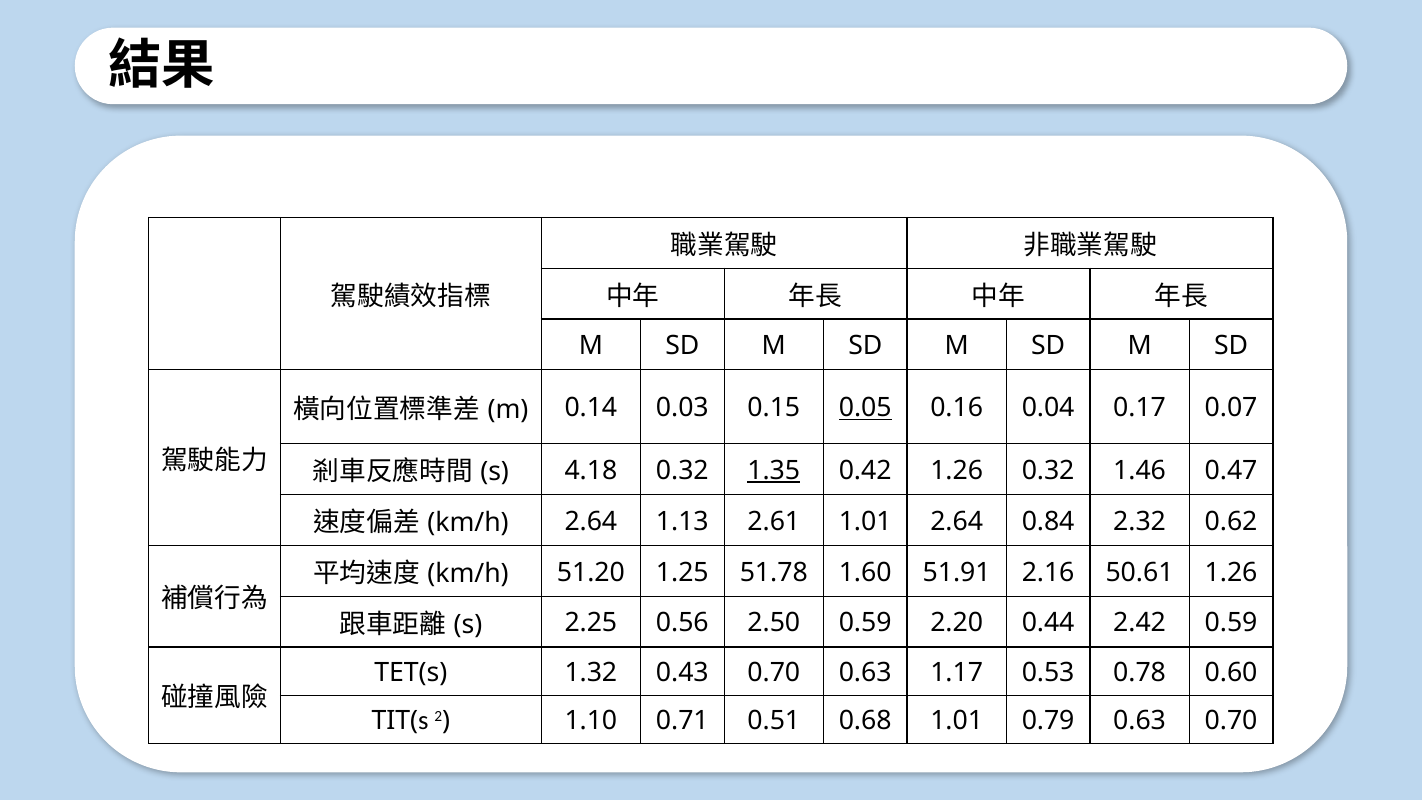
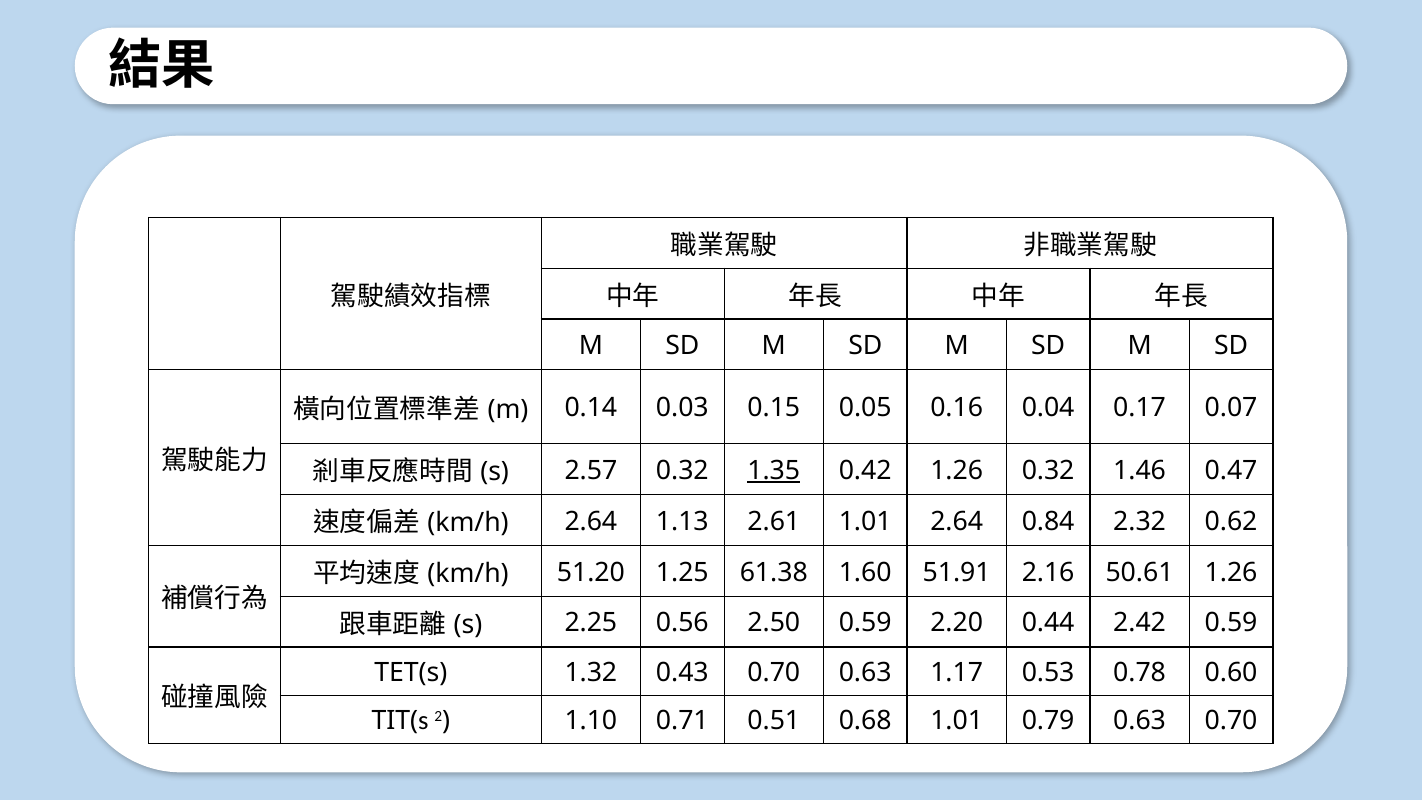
0.05 underline: present -> none (865, 408)
4.18: 4.18 -> 2.57 (591, 471)
51.78: 51.78 -> 61.38 (774, 572)
